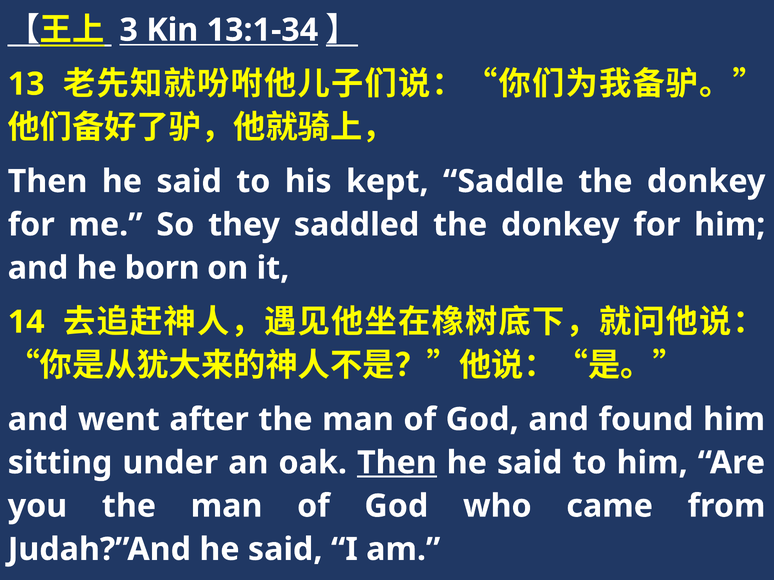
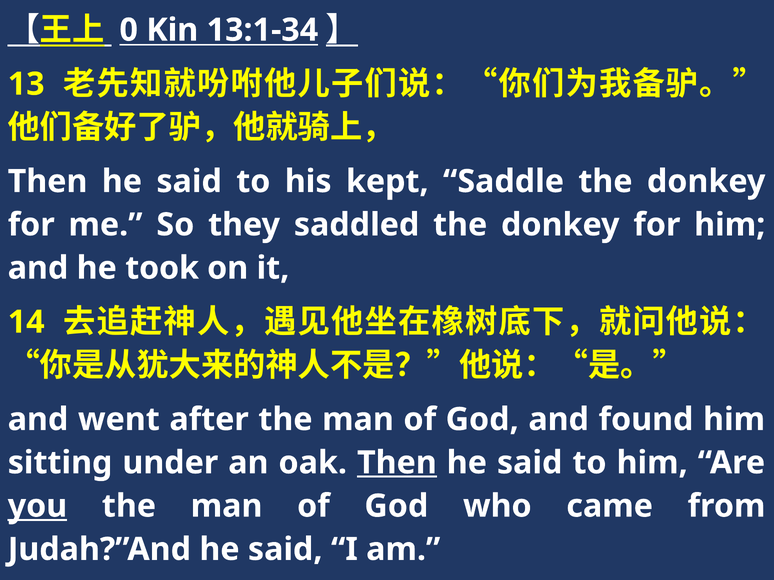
3: 3 -> 0 (129, 30)
born: born -> took (162, 268)
you underline: none -> present (37, 506)
